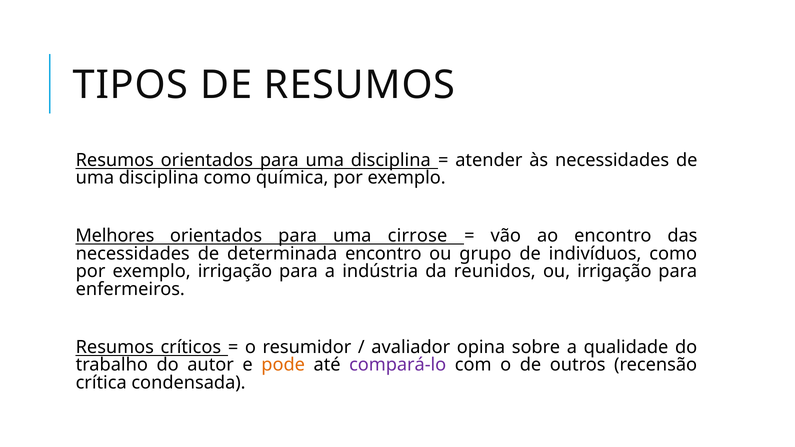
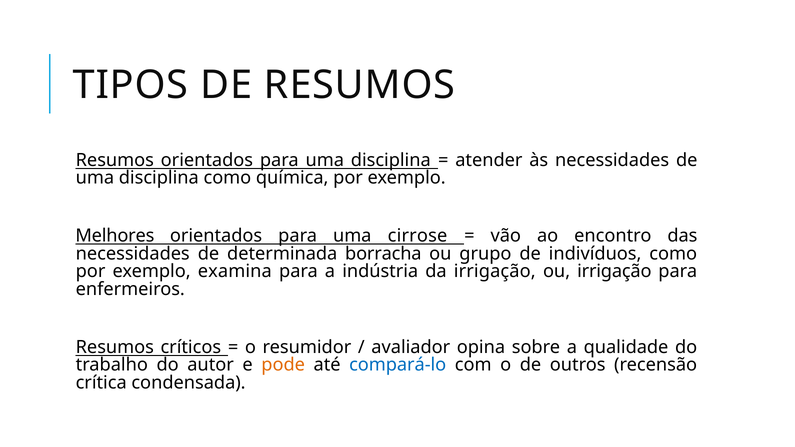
determinada encontro: encontro -> borracha (383, 254)
exemplo irrigação: irrigação -> examina (235, 271)
da reunidos: reunidos -> irrigação (495, 271)
compará-lo colour: purple -> blue (398, 365)
